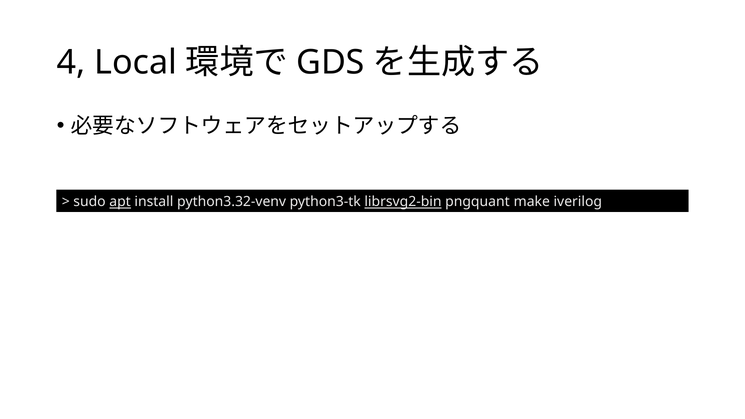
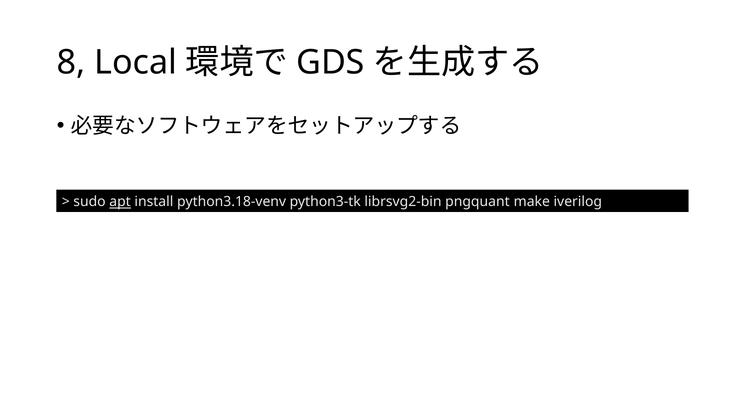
4: 4 -> 8 (71, 63)
python3.32-venv: python3.32-venv -> python3.18-venv (232, 202)
librsvg2-bin underline: present -> none (403, 202)
